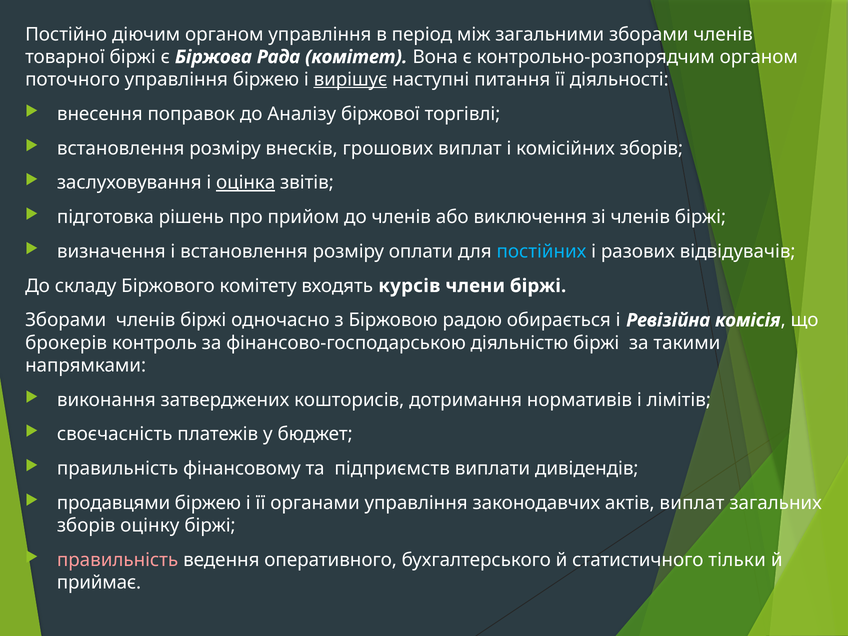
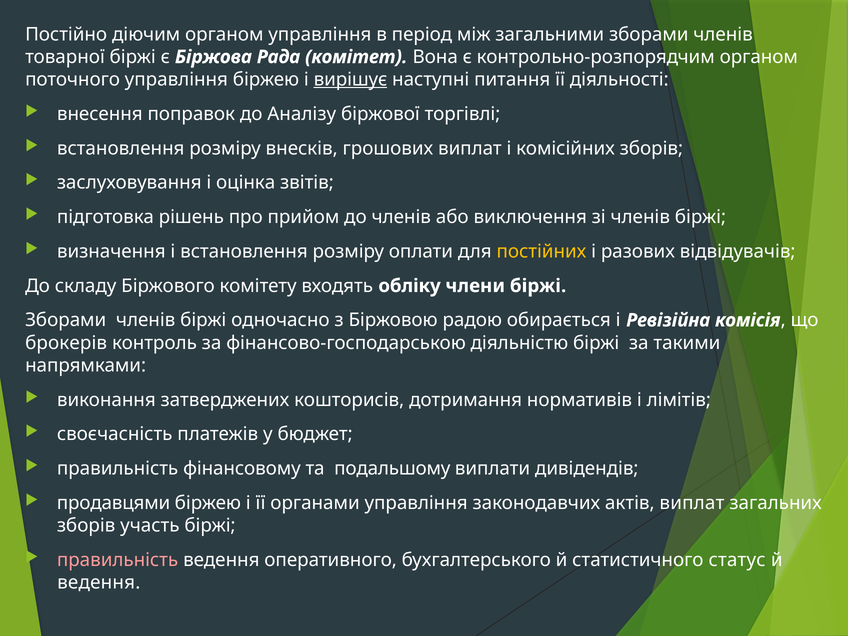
оцінка underline: present -> none (246, 183)
постійних colour: light blue -> yellow (541, 251)
курсів: курсів -> обліку (410, 286)
підприємств: підприємств -> подальшому (392, 469)
оцінку: оцінку -> участь (150, 526)
тільки: тільки -> статус (737, 560)
приймає: приймає -> ведення (99, 583)
